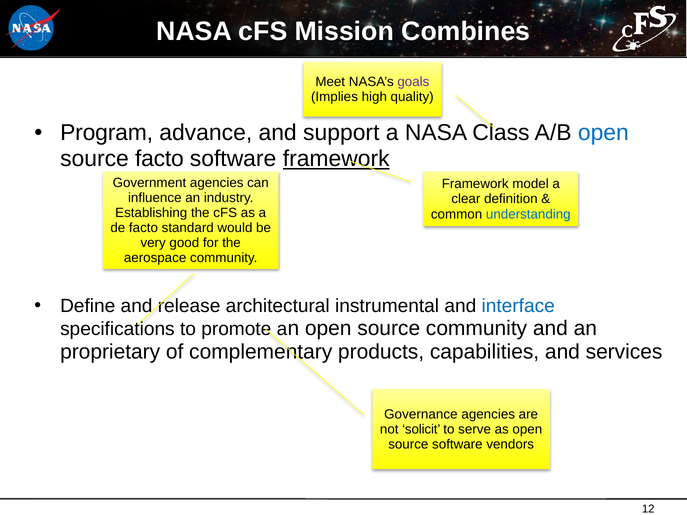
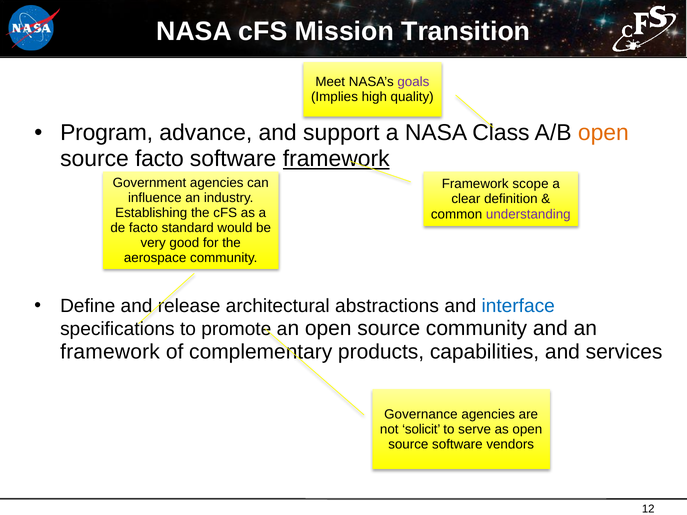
Combines: Combines -> Transition (466, 32)
open colour: blue -> orange (603, 133)
model: model -> scope (530, 184)
understanding colour: blue -> purple (528, 214)
instrumental: instrumental -> abstractions (387, 306)
proprietary: proprietary -> framework (110, 352)
